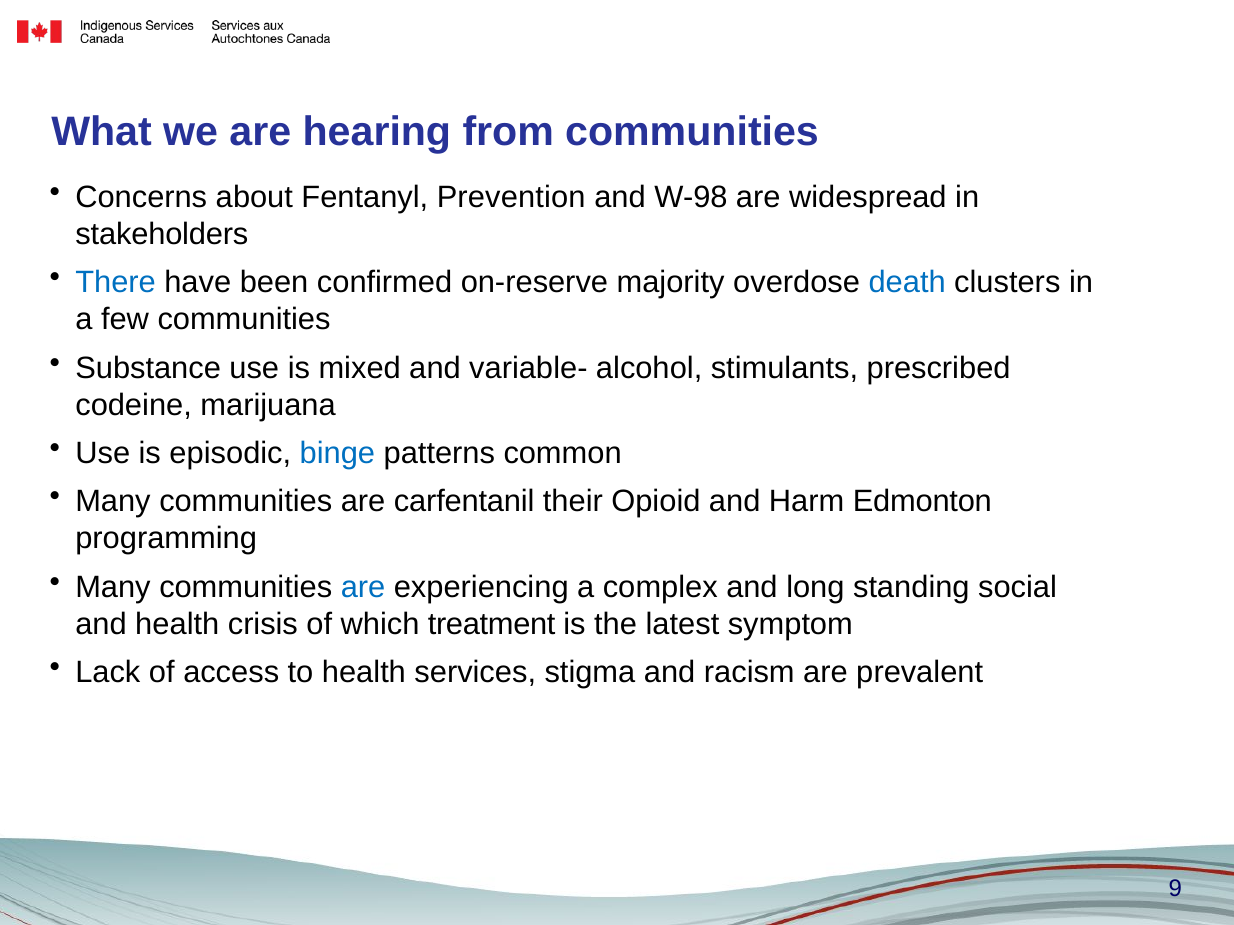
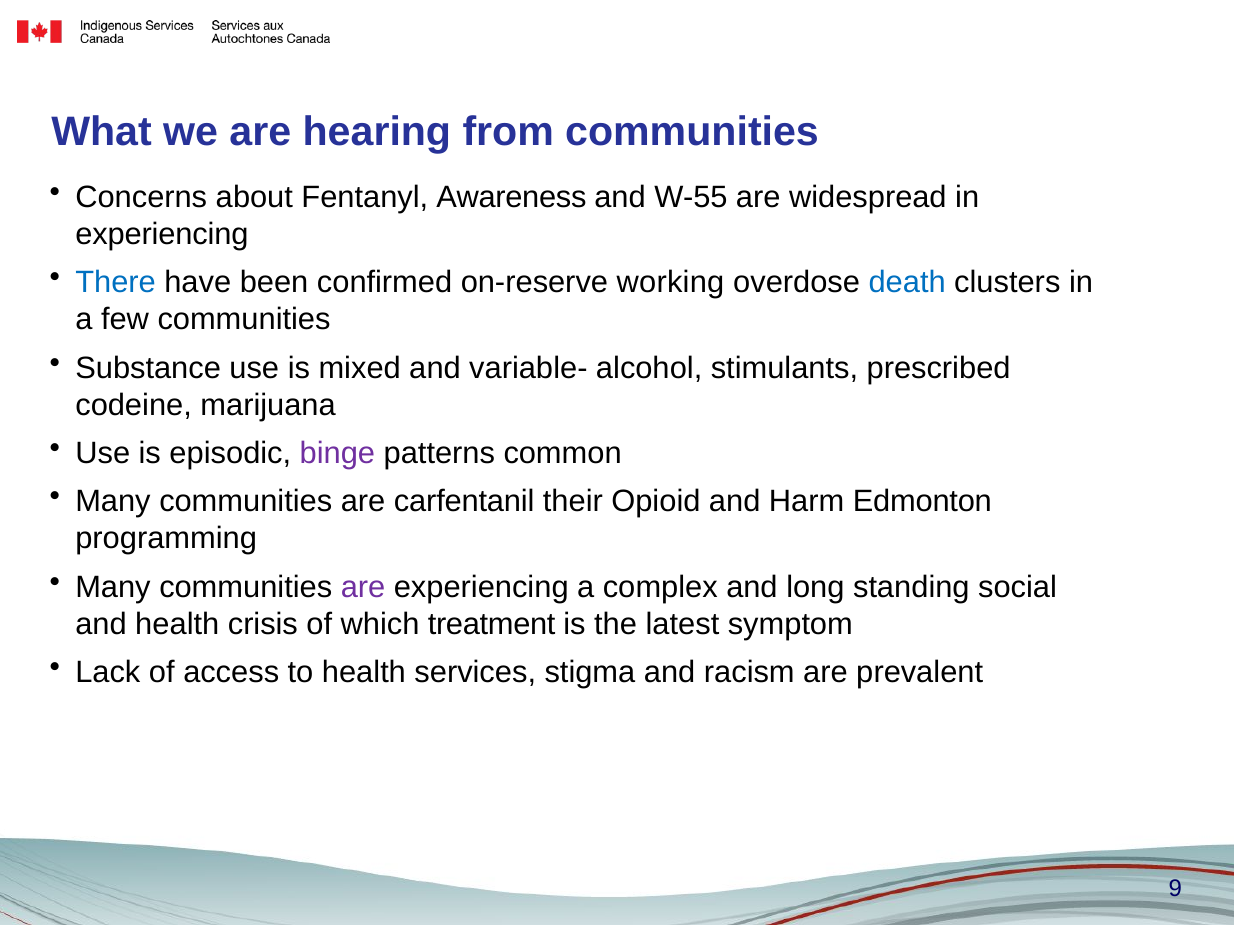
Prevention: Prevention -> Awareness (511, 197)
W-98: W-98 -> W-55 (691, 197)
stakeholders: stakeholders -> experiencing (162, 234)
majority: majority -> working (670, 283)
binge colour: blue -> purple (337, 454)
are colour: blue -> purple (363, 587)
